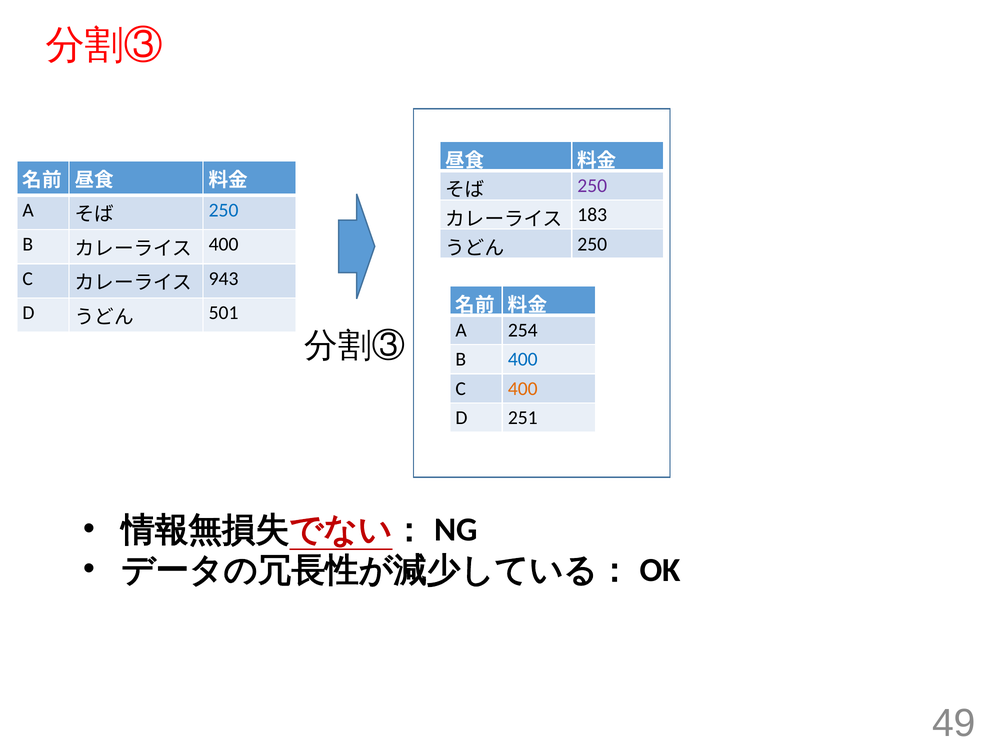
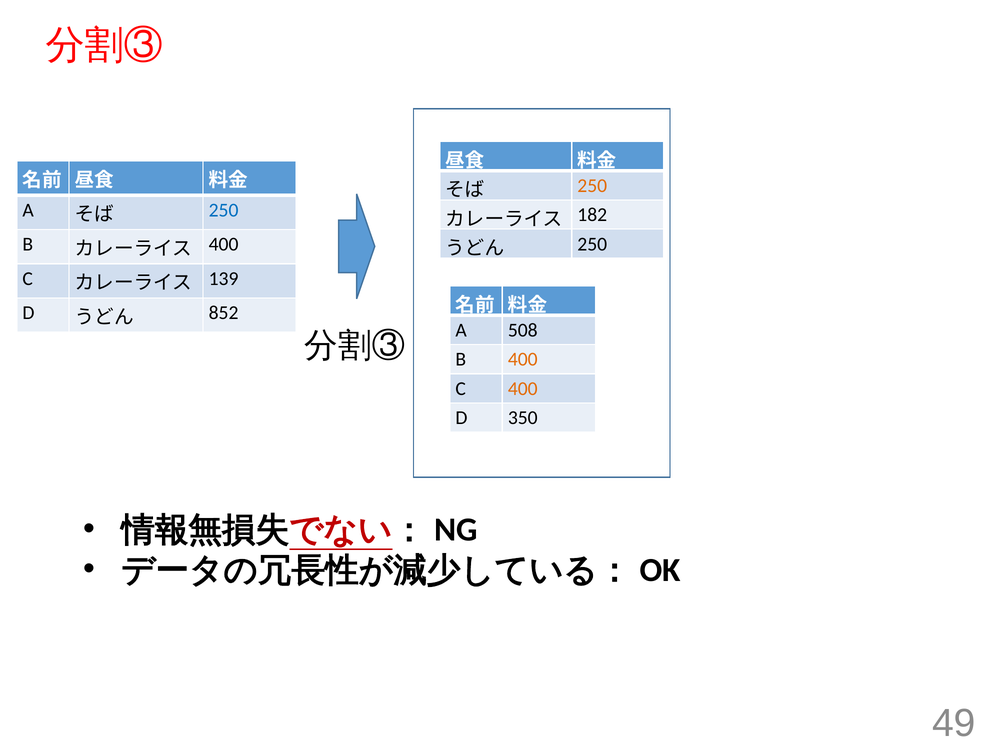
250 colour: purple -> orange (592, 186)
183: 183 -> 182 (592, 215)
943: 943 -> 139 (224, 279)
501: 501 -> 852 (224, 313)
254: 254 -> 508 (523, 330)
400 colour: blue -> orange (523, 359)
251: 251 -> 350 (523, 418)
